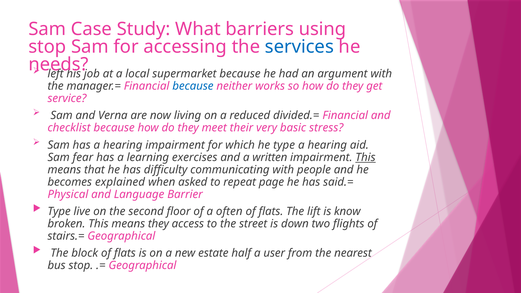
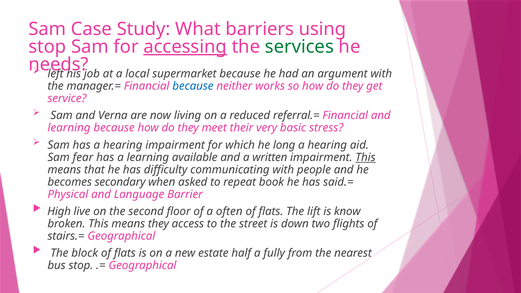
accessing underline: none -> present (185, 47)
services colour: blue -> green (299, 47)
divided.=: divided.= -> referral.= (296, 116)
checklist: checklist -> learning (69, 128)
he type: type -> long (284, 145)
exercises: exercises -> available (195, 157)
explained: explained -> secondary (120, 182)
page: page -> book (271, 182)
Type: Type -> High (59, 211)
user: user -> fully (274, 253)
